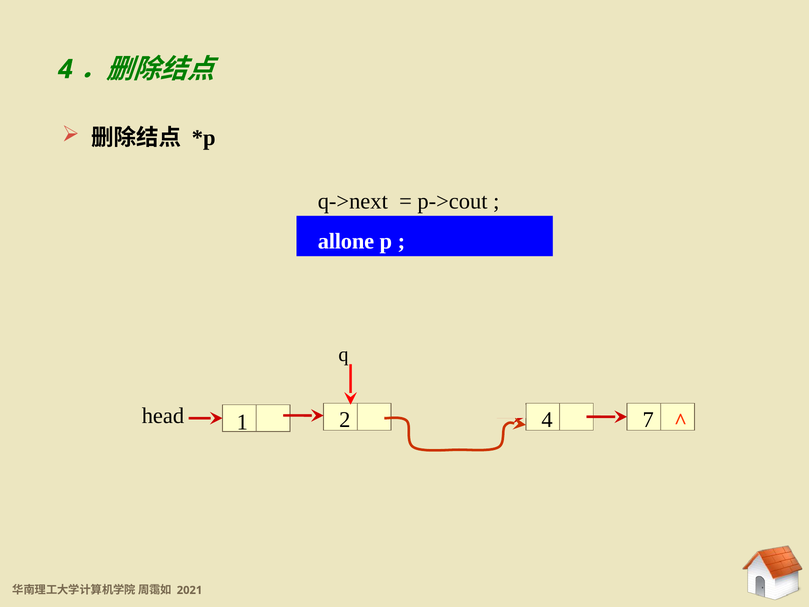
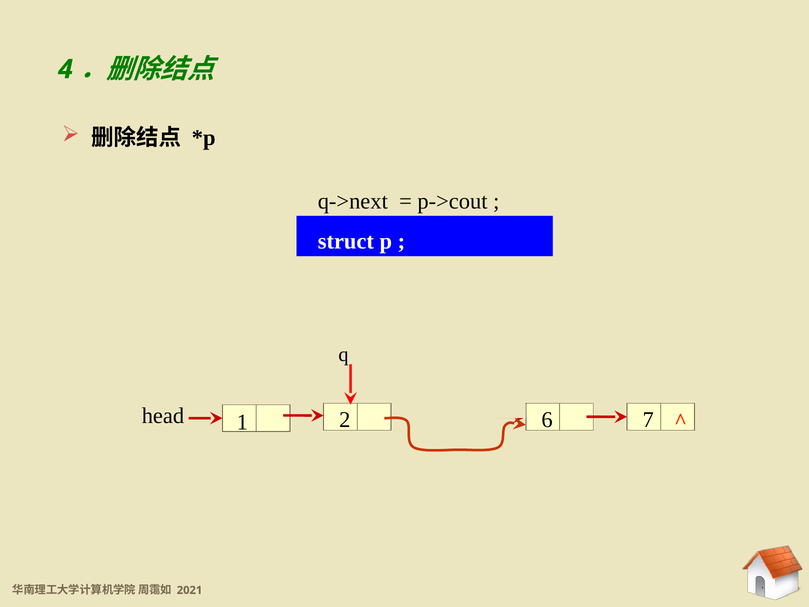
allone: allone -> struct (346, 241)
4: 4 -> 6 (547, 420)
